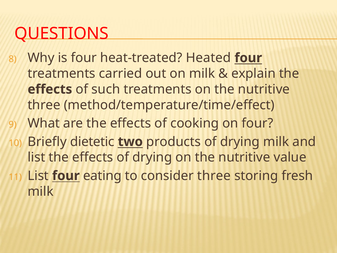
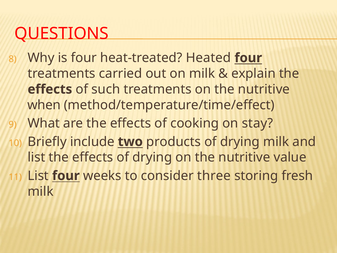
three: three -> when (44, 105)
on four: four -> stay (257, 123)
dietetic: dietetic -> include (92, 142)
eating: eating -> weeks (102, 176)
